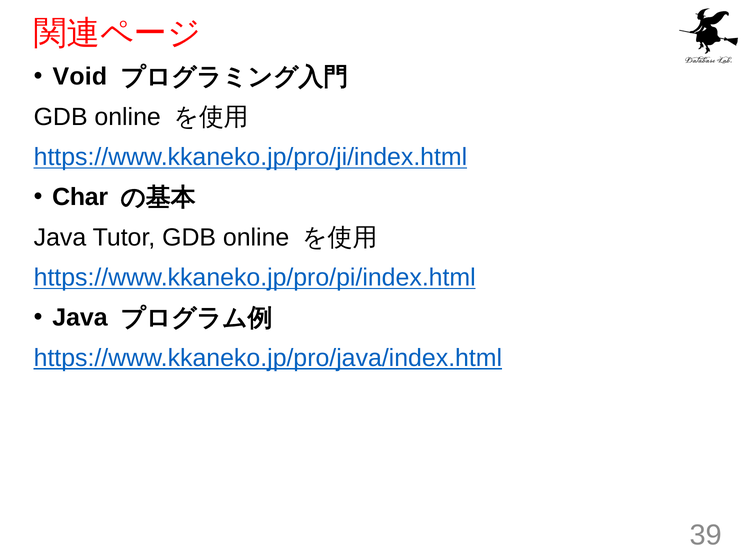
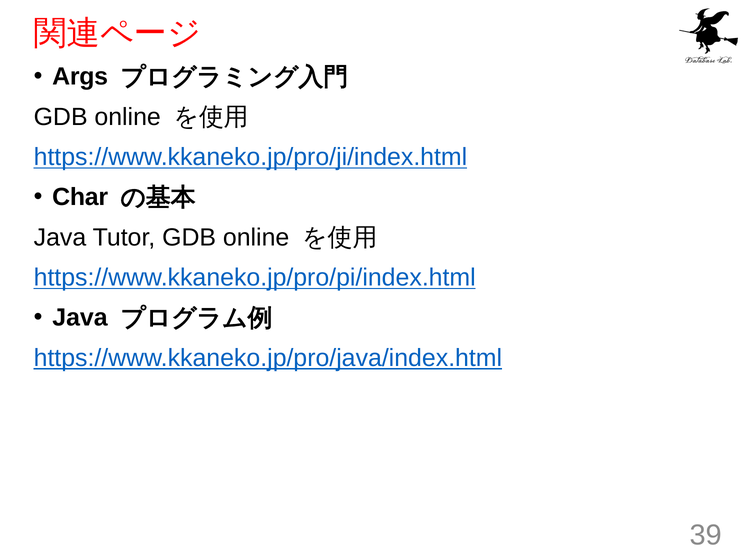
Void: Void -> Args (80, 77)
